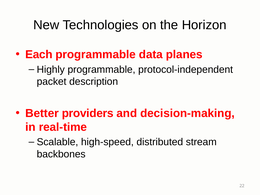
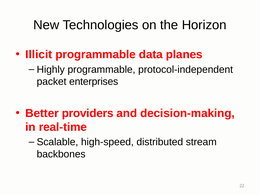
Each: Each -> Illicit (39, 55)
description: description -> enterprises (94, 82)
